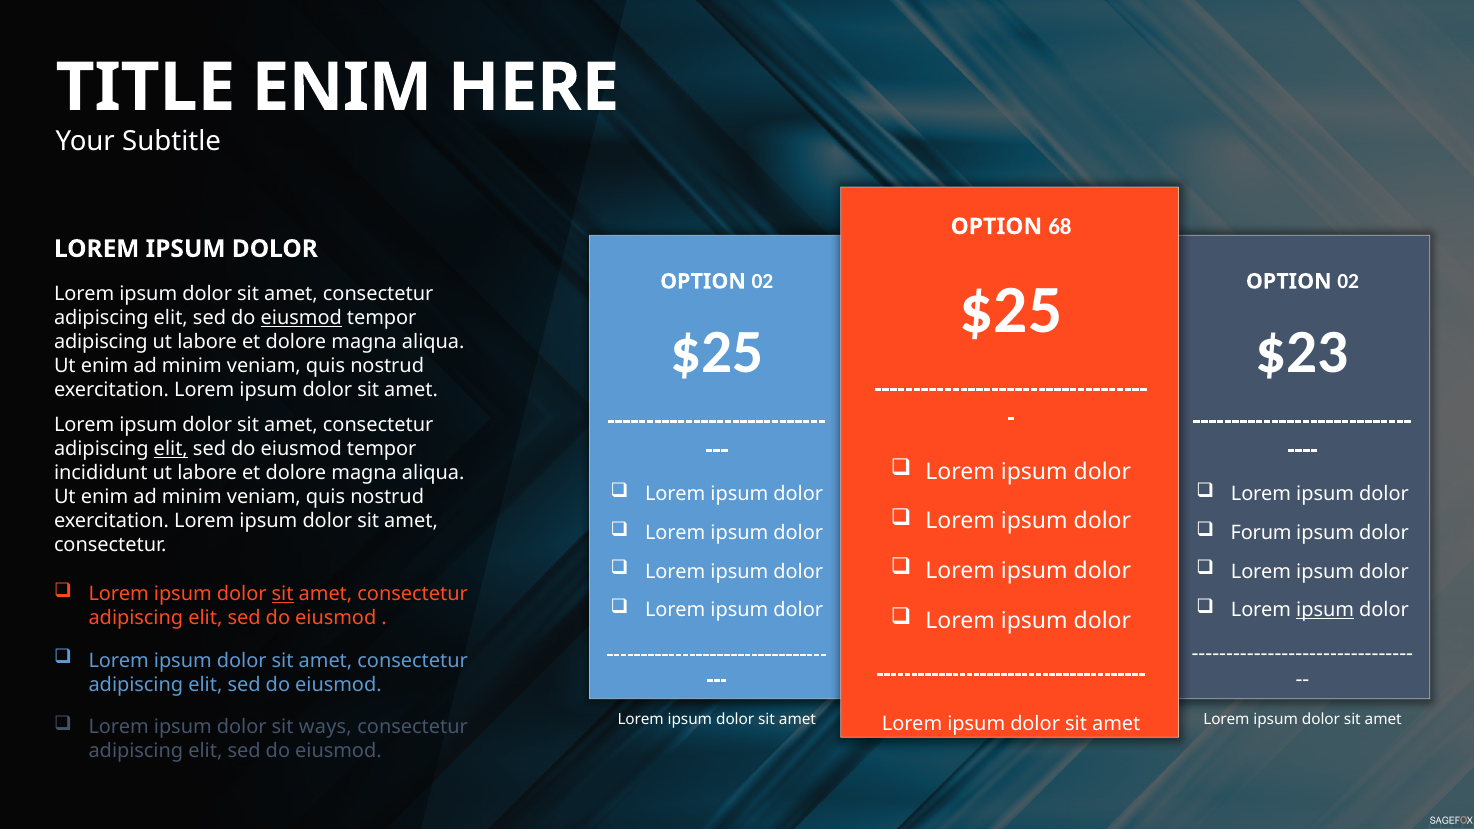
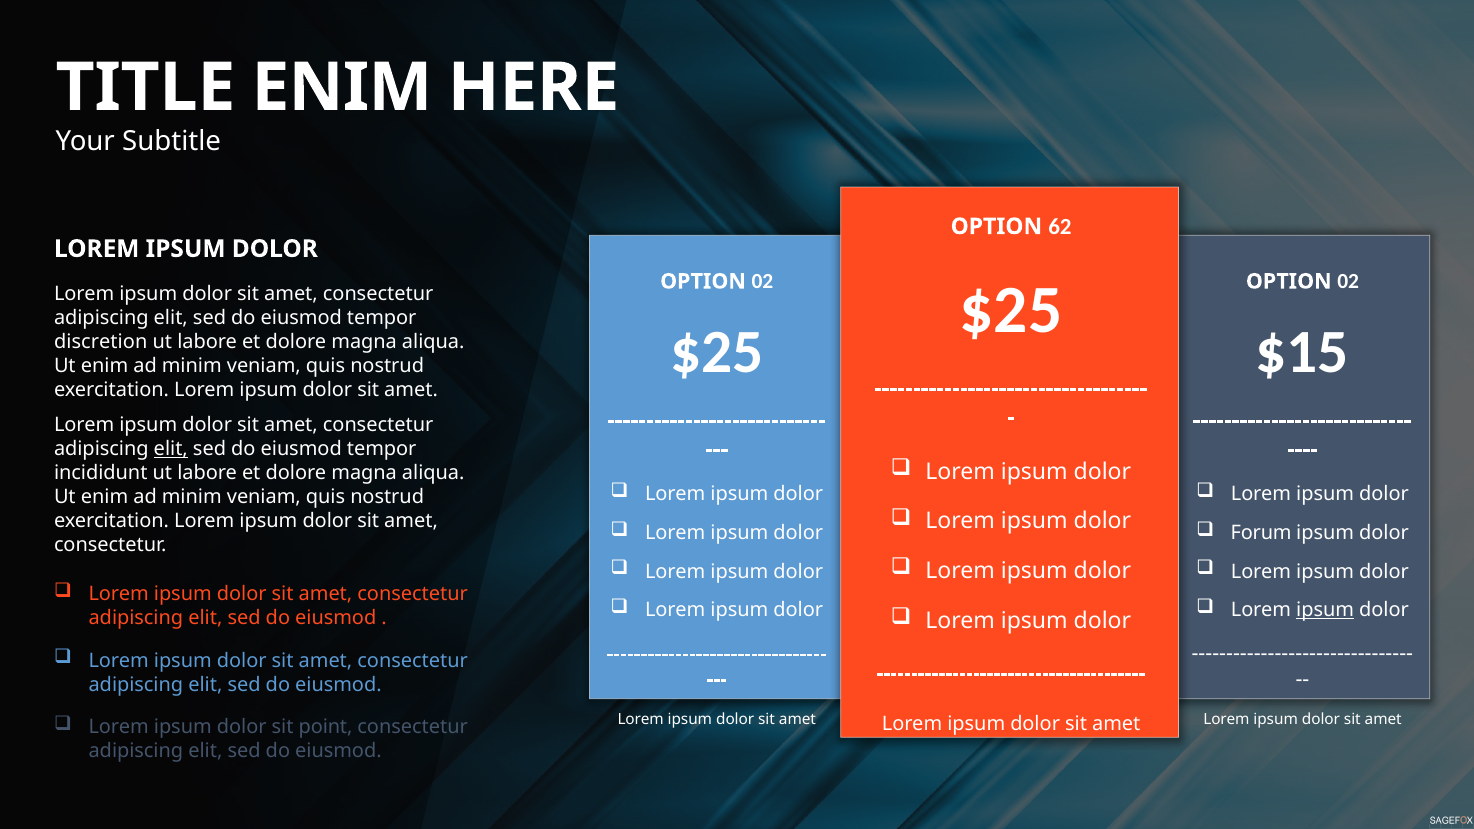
68: 68 -> 62 (1060, 227)
eiusmod underline: present -> none (301, 318)
$23: $23 -> $15 (1302, 352)
adipiscing: adipiscing -> discretion (101, 342)
sit underline: present -> none (283, 594)
ways: ways -> point (326, 727)
